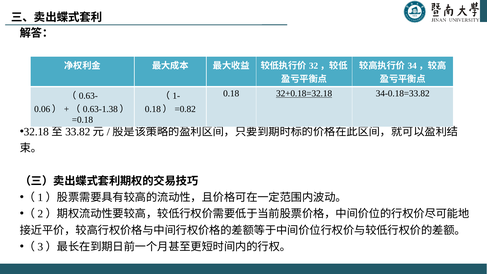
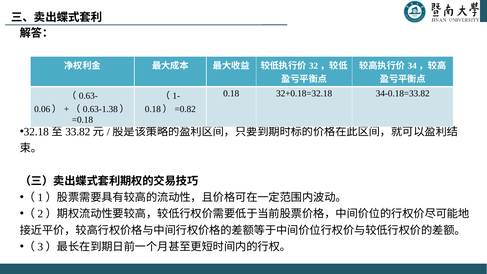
32+0.18=32.18 underline: present -> none (304, 94)
